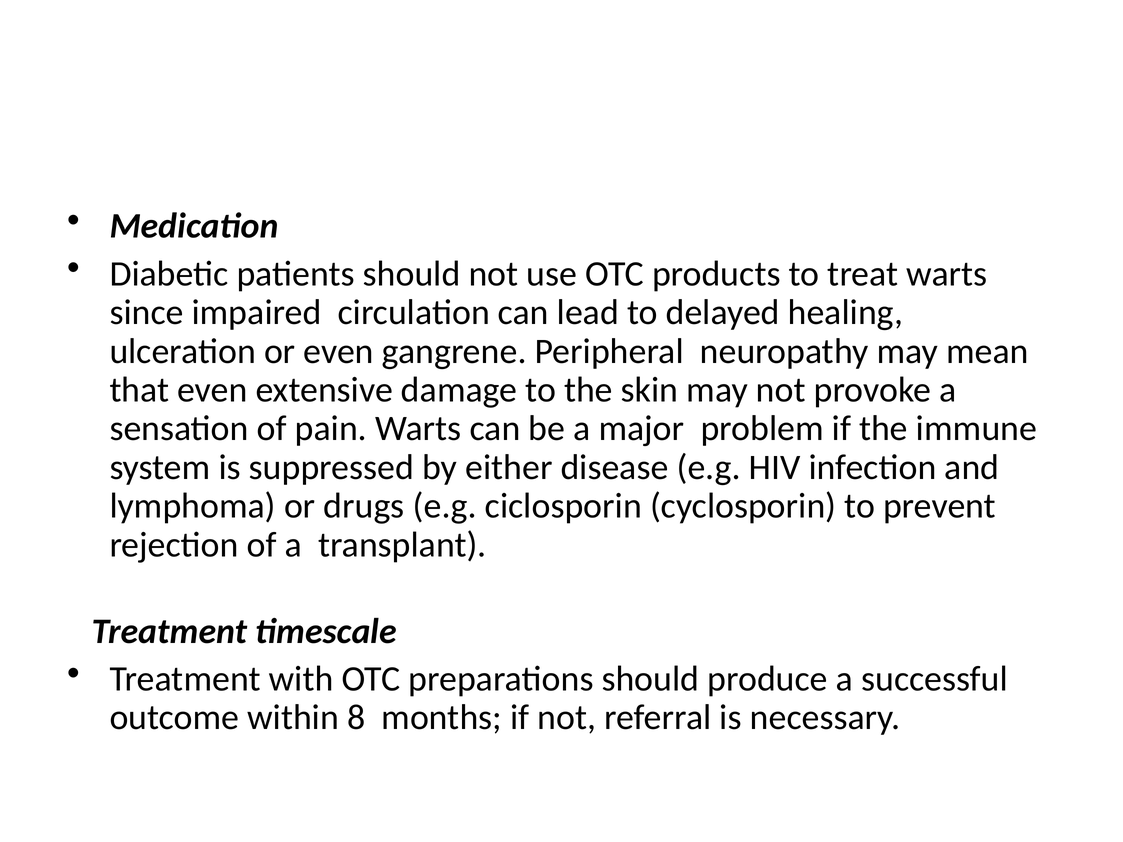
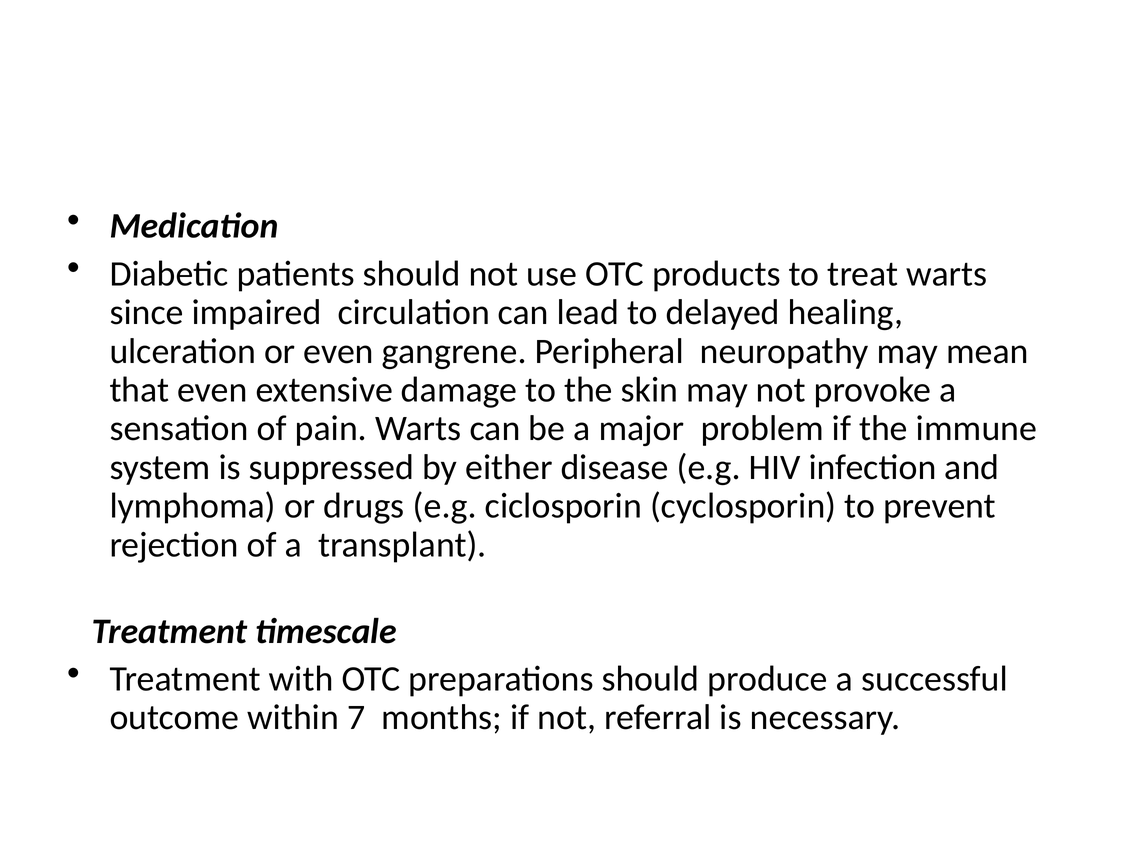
8: 8 -> 7 (356, 718)
